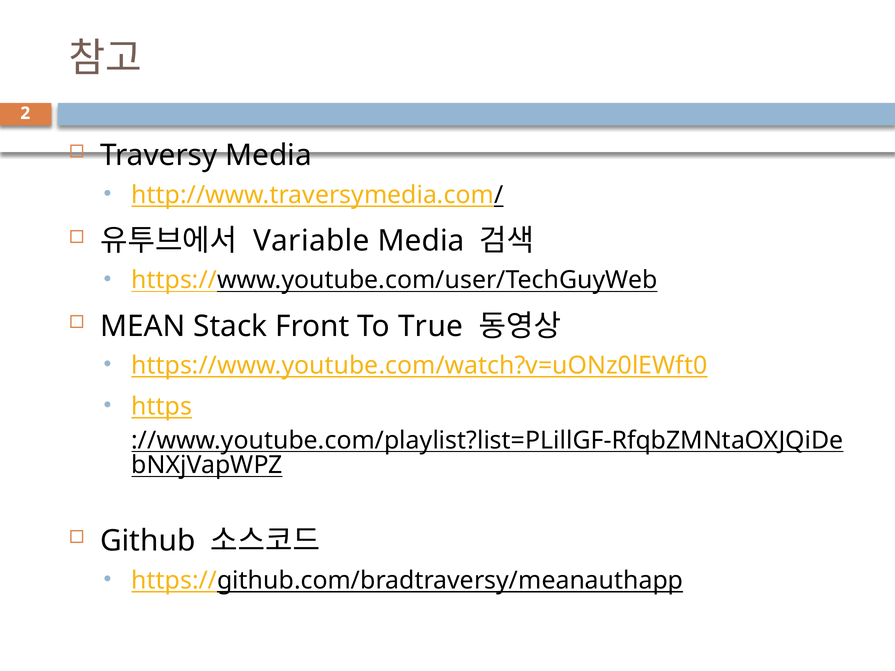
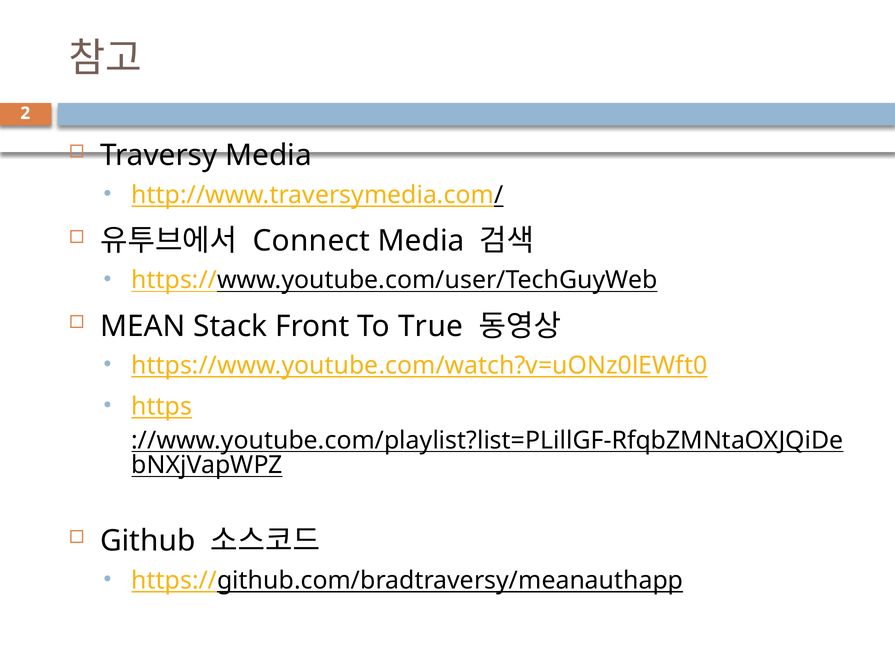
Variable: Variable -> Connect (311, 241)
